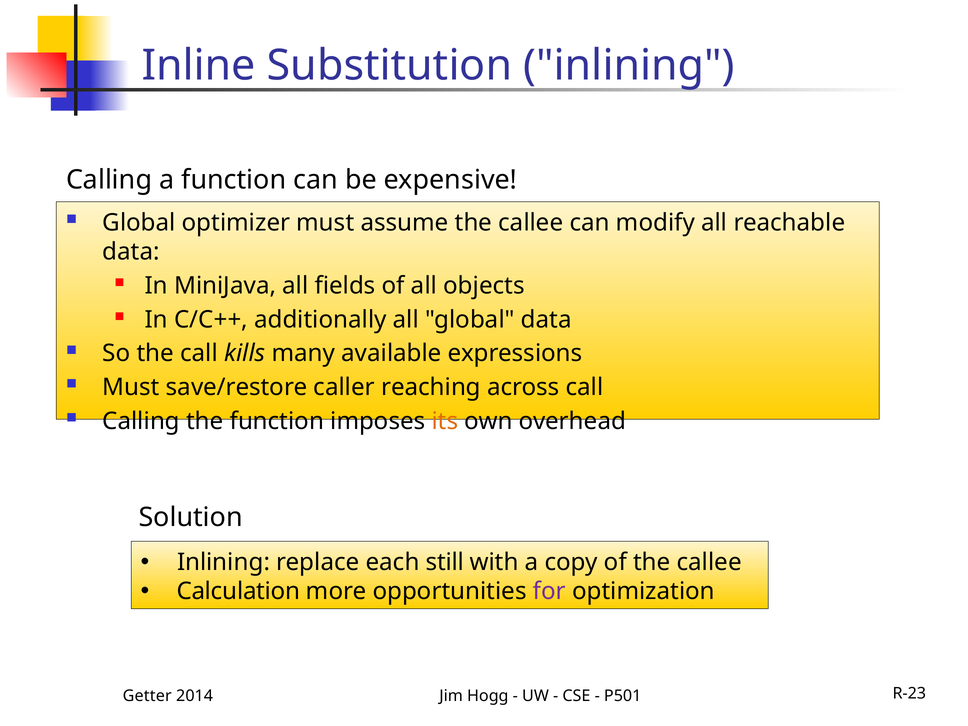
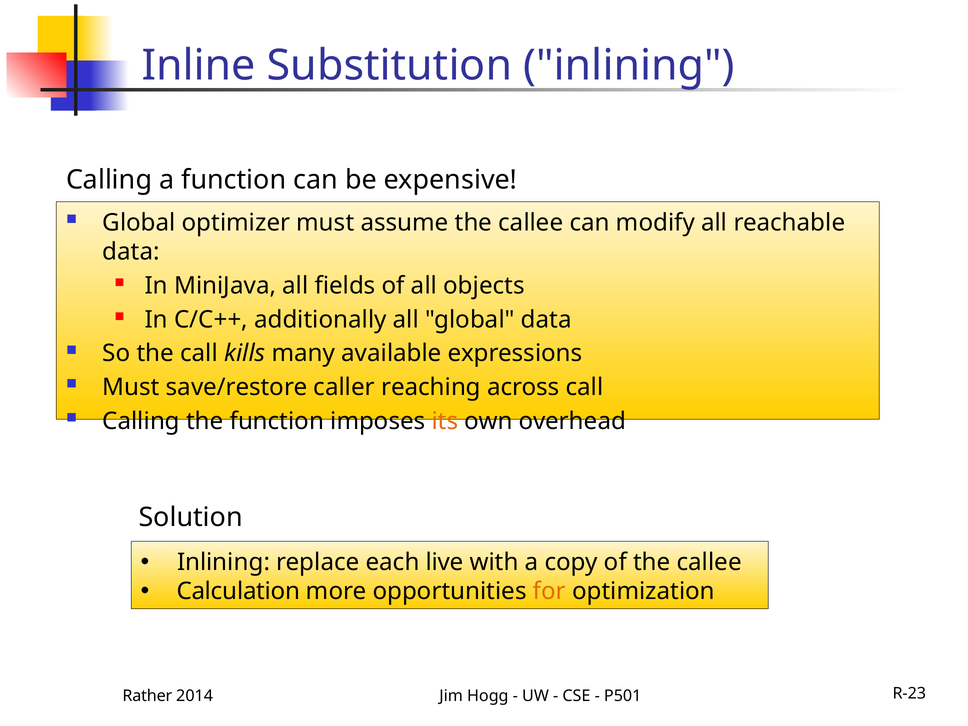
still: still -> live (445, 562)
for colour: purple -> orange (549, 591)
Getter: Getter -> Rather (147, 696)
